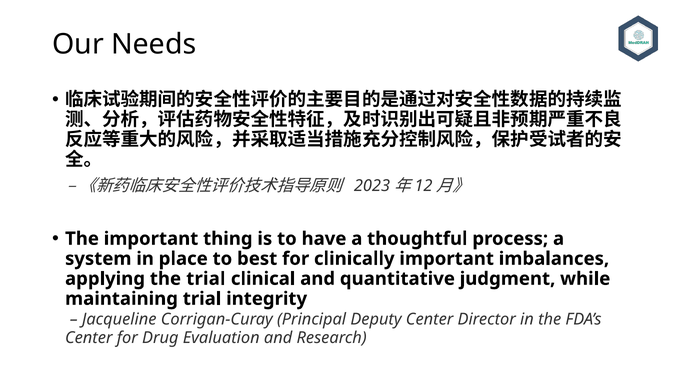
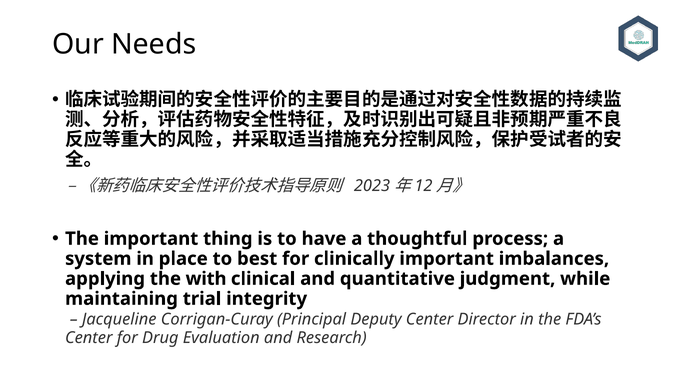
the trial: trial -> with (206, 279)
